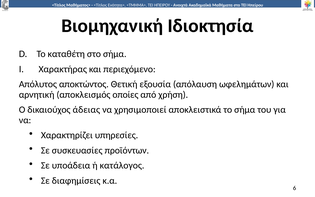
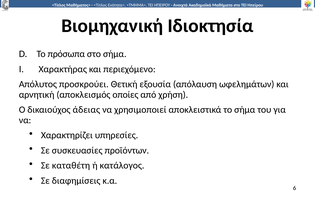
καταθέτη: καταθέτη -> πρόσωπα (66, 54)
αποκτώντος: αποκτώντος -> προσκρούει (84, 84)
υποάδεια: υποάδεια -> καταθέτη (71, 165)
